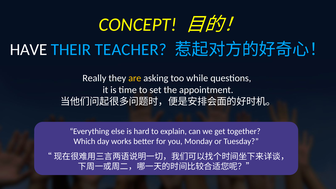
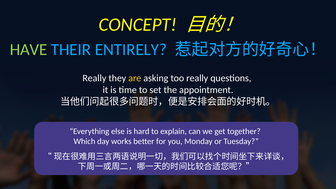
HAVE colour: white -> light green (29, 50)
TEACHER: TEACHER -> ENTIRELY (131, 50)
too while: while -> really (197, 78)
